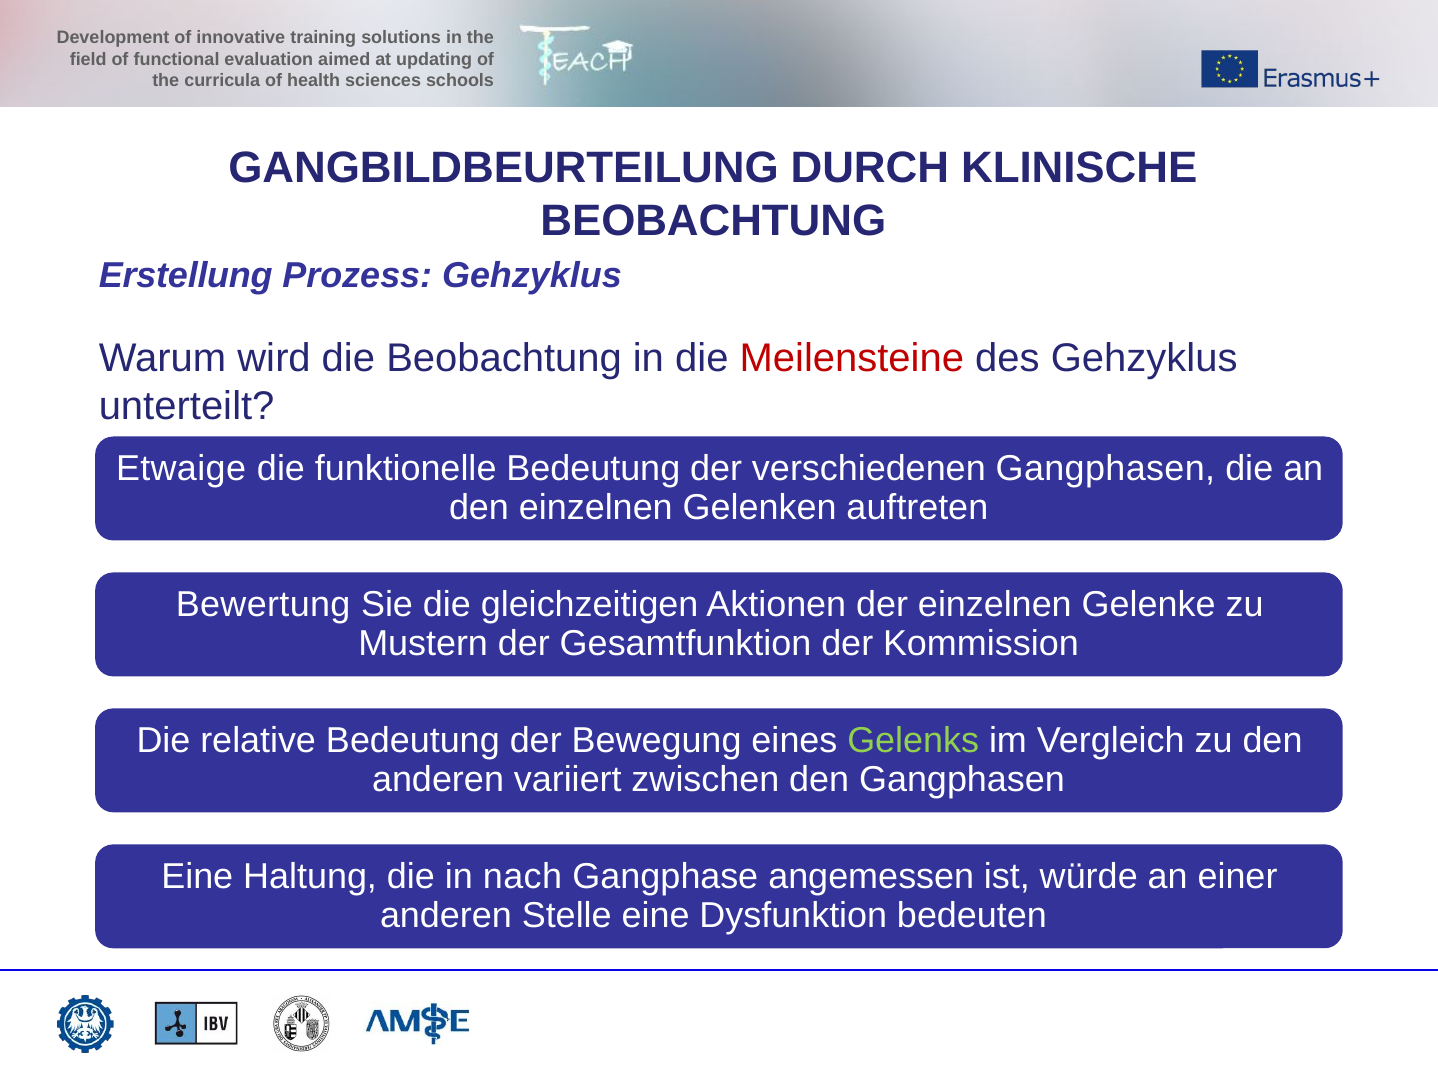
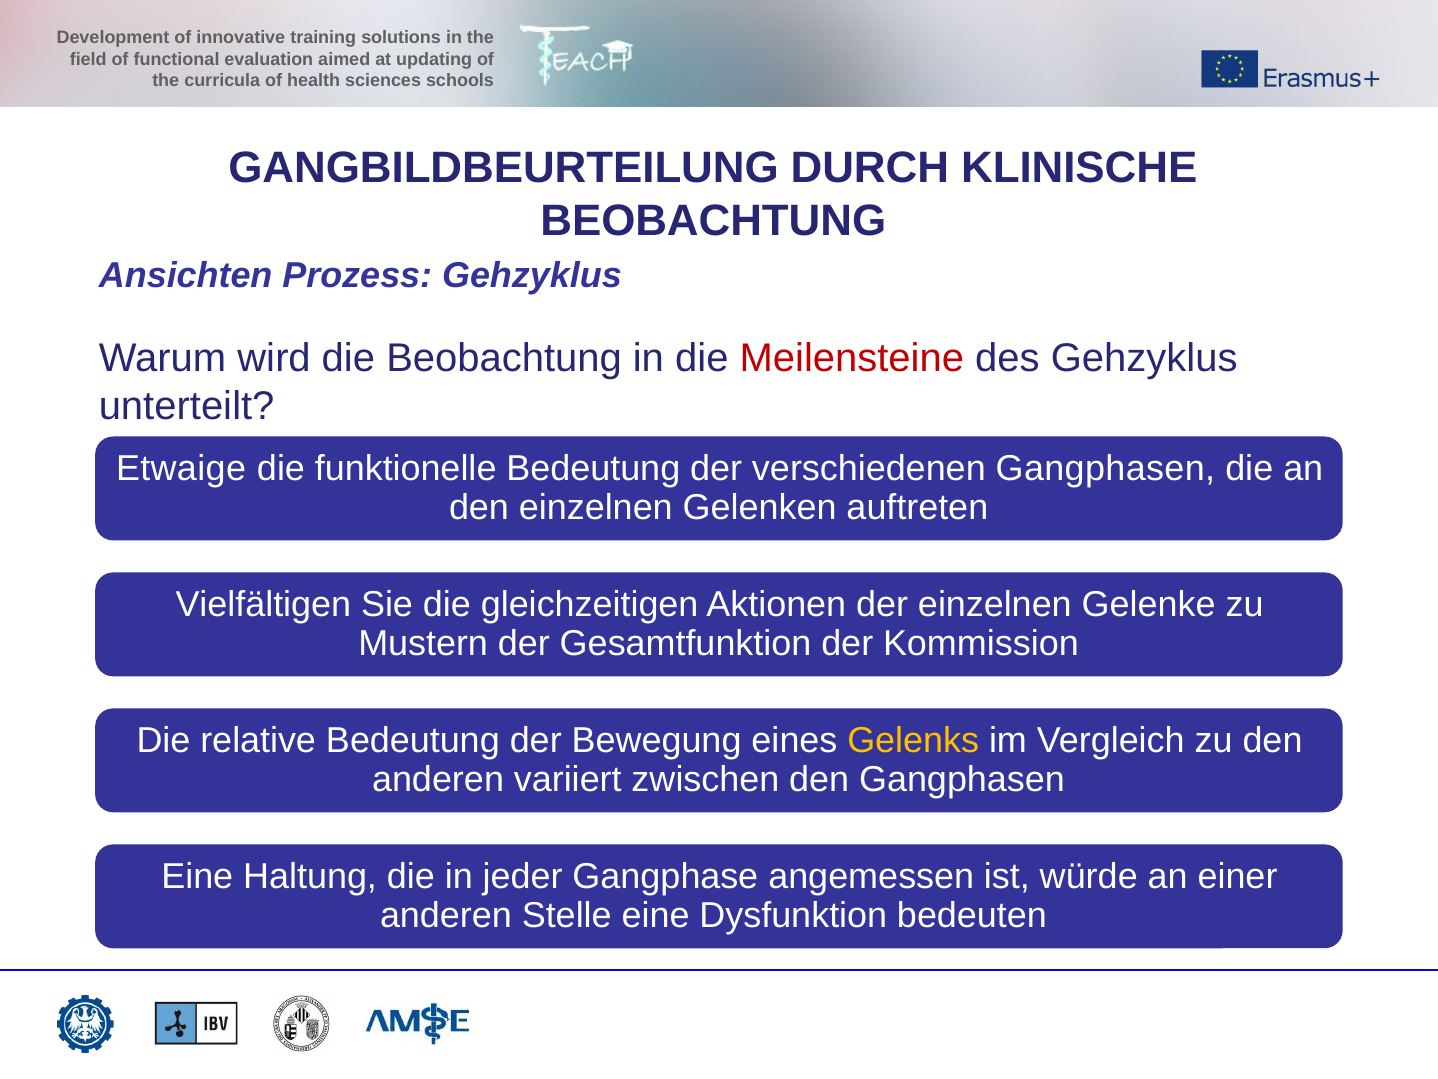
Erstellung: Erstellung -> Ansichten (186, 276)
Bewertung: Bewertung -> Vielfältigen (263, 604)
Gelenks colour: light green -> yellow (913, 740)
nach: nach -> jeder (523, 876)
